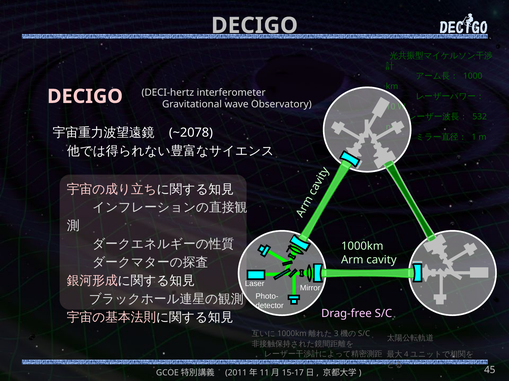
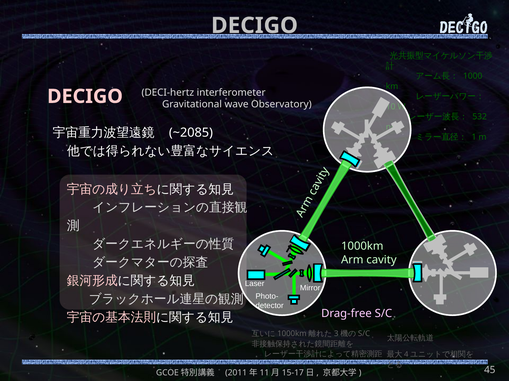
~2078: ~2078 -> ~2085 (191, 133)
